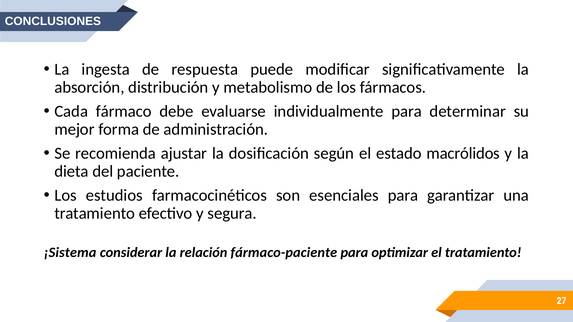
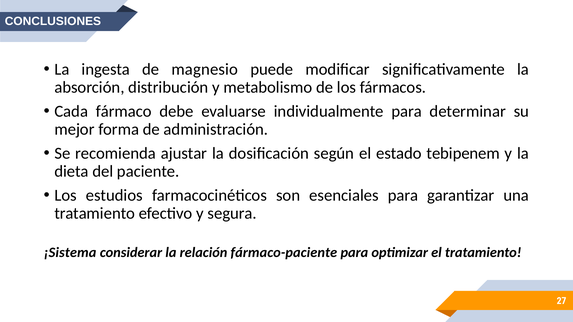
respuesta: respuesta -> magnesio (205, 69)
macrólidos: macrólidos -> tebipenem (463, 153)
